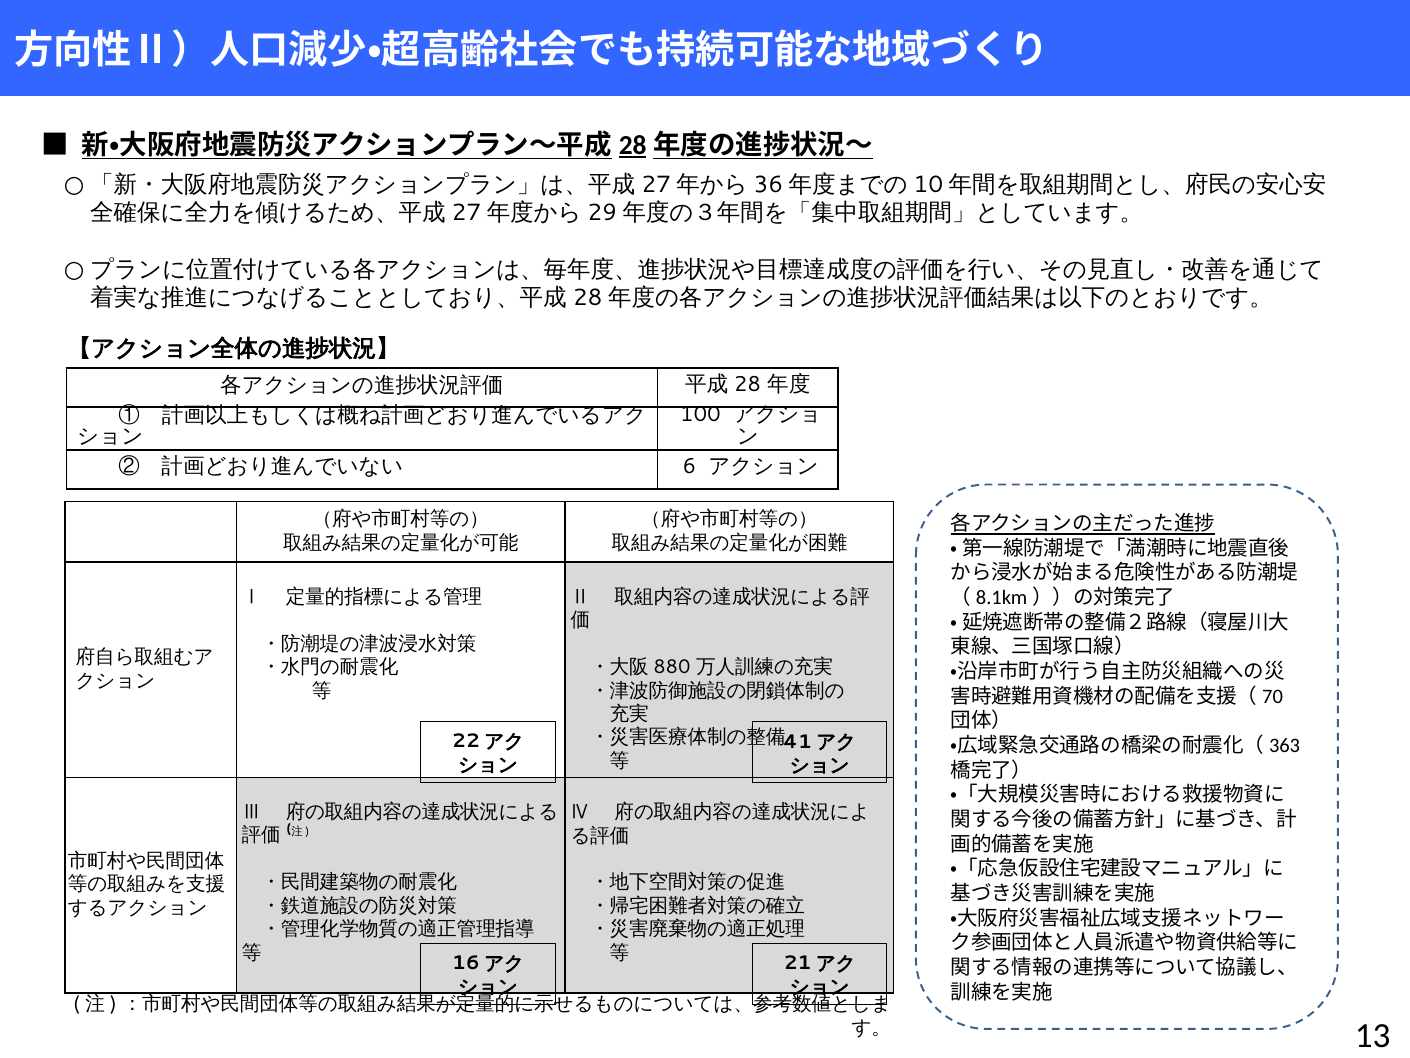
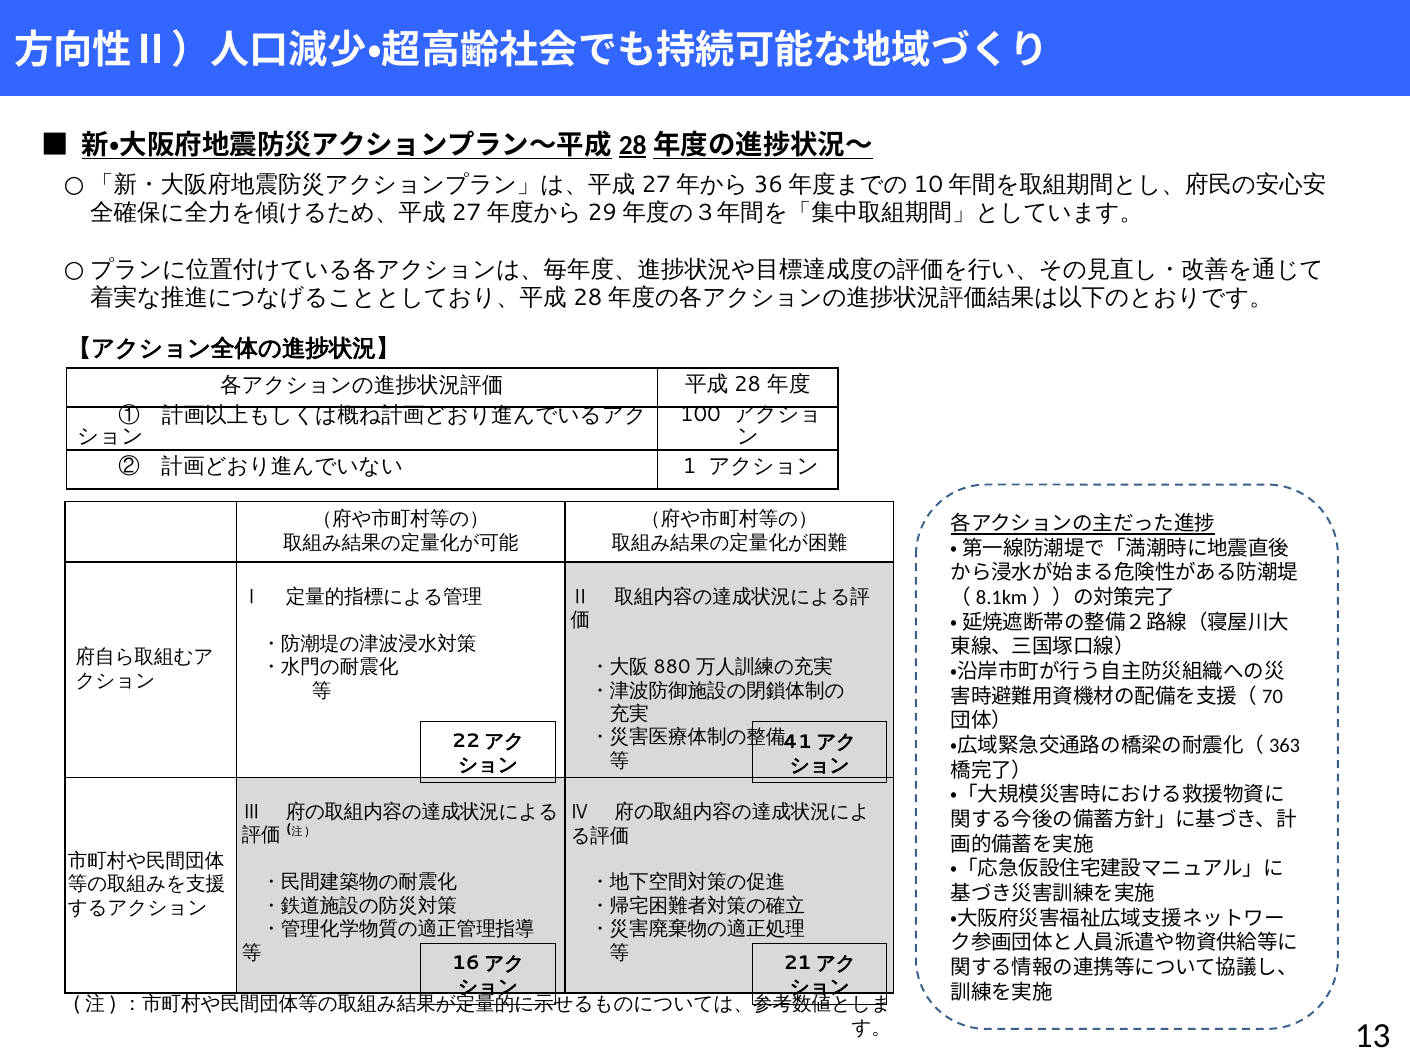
6: 6 -> 1 (690, 466)
